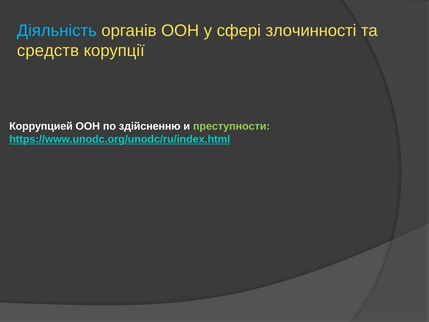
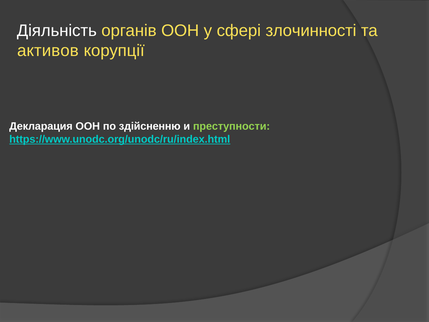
Діяльність colour: light blue -> white (57, 31)
средств: средств -> активов (48, 51)
Коррупцией: Коррупцией -> Декларация (41, 126)
